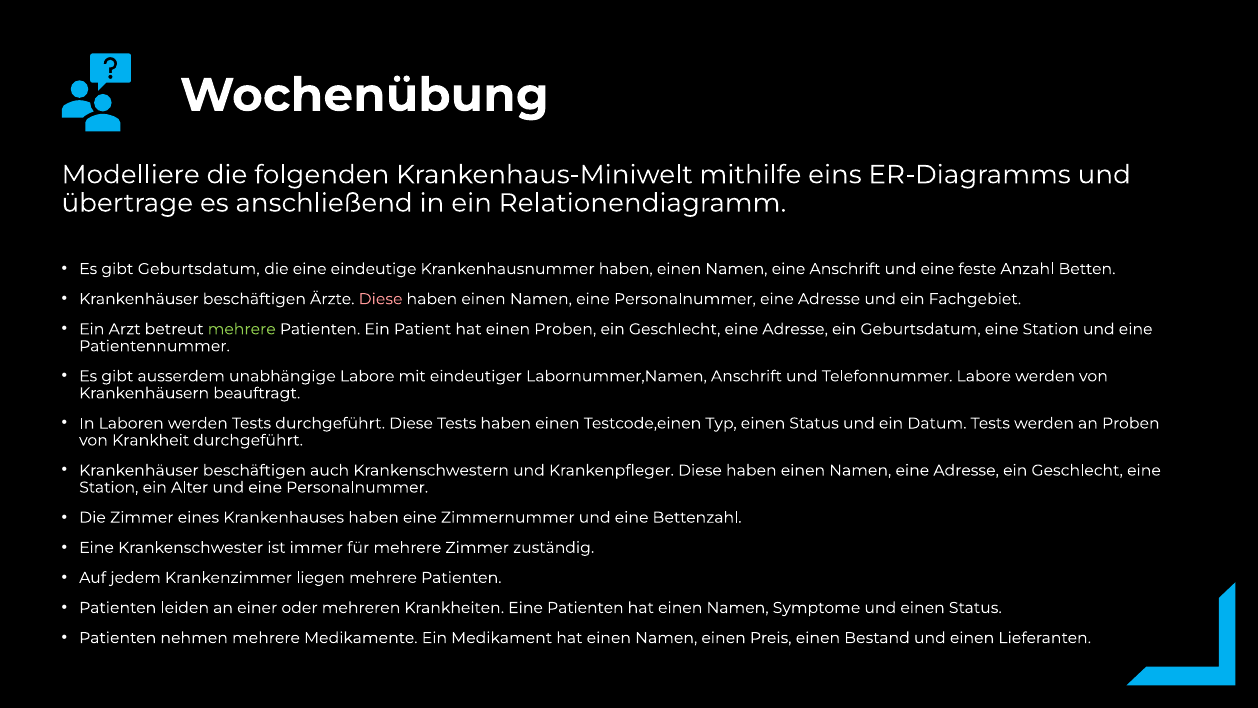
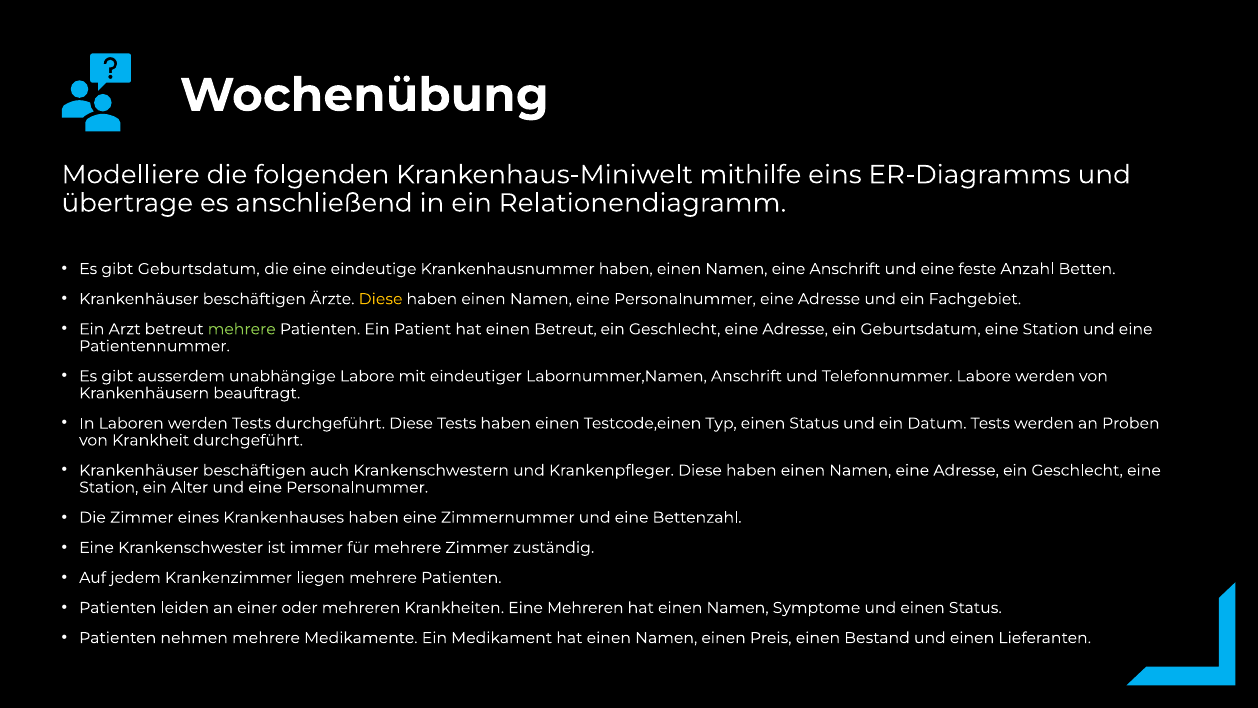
Diese colour: pink -> yellow (381, 299)
einen Proben: Proben -> Betreut (565, 329)
Eine Patienten: Patienten -> Mehreren (585, 607)
